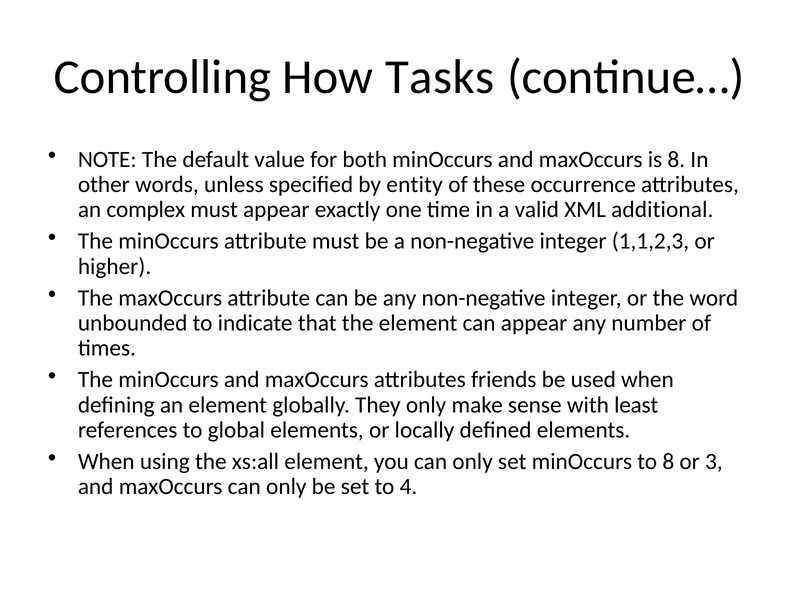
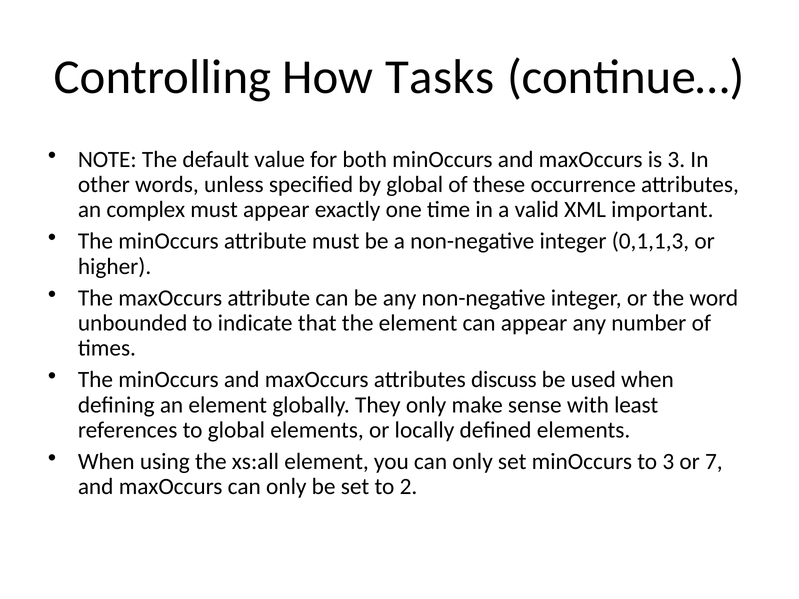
is 8: 8 -> 3 (676, 159)
by entity: entity -> global (415, 185)
additional: additional -> important (662, 210)
1,1,2,3: 1,1,2,3 -> 0,1,1,3 (650, 241)
friends: friends -> discuss (504, 380)
to 8: 8 -> 3 (668, 462)
3: 3 -> 7 (714, 462)
4: 4 -> 2 (408, 487)
